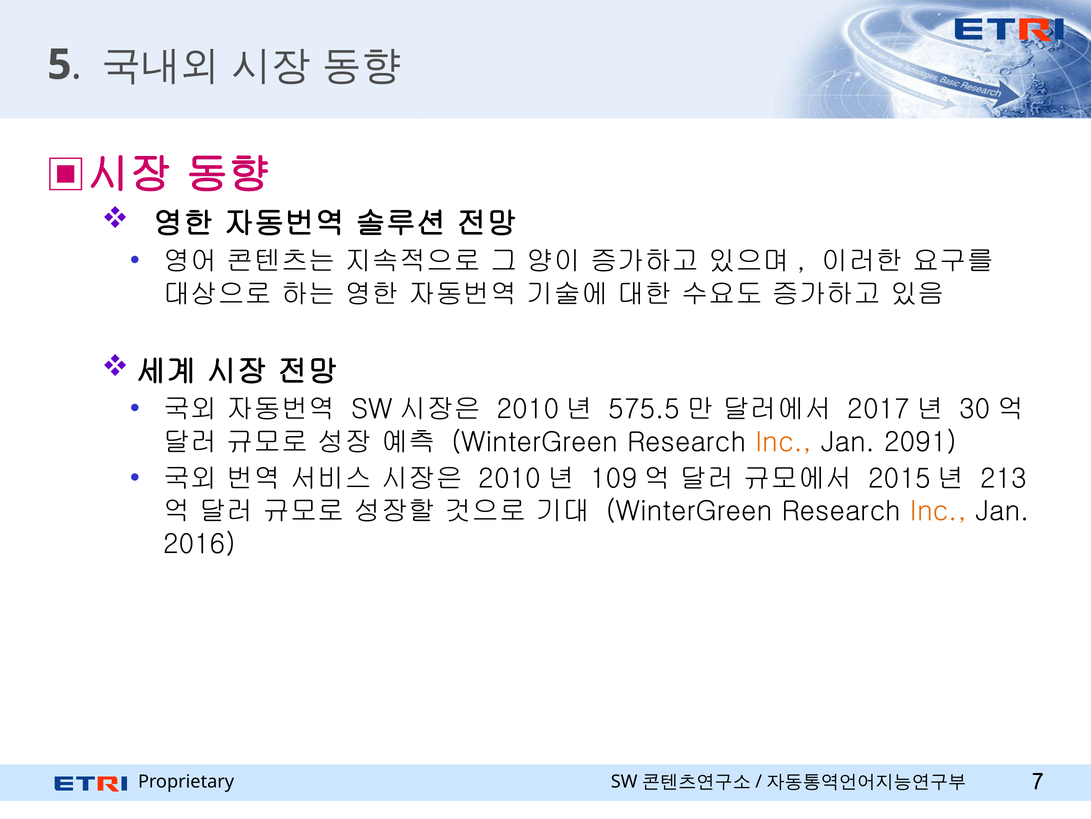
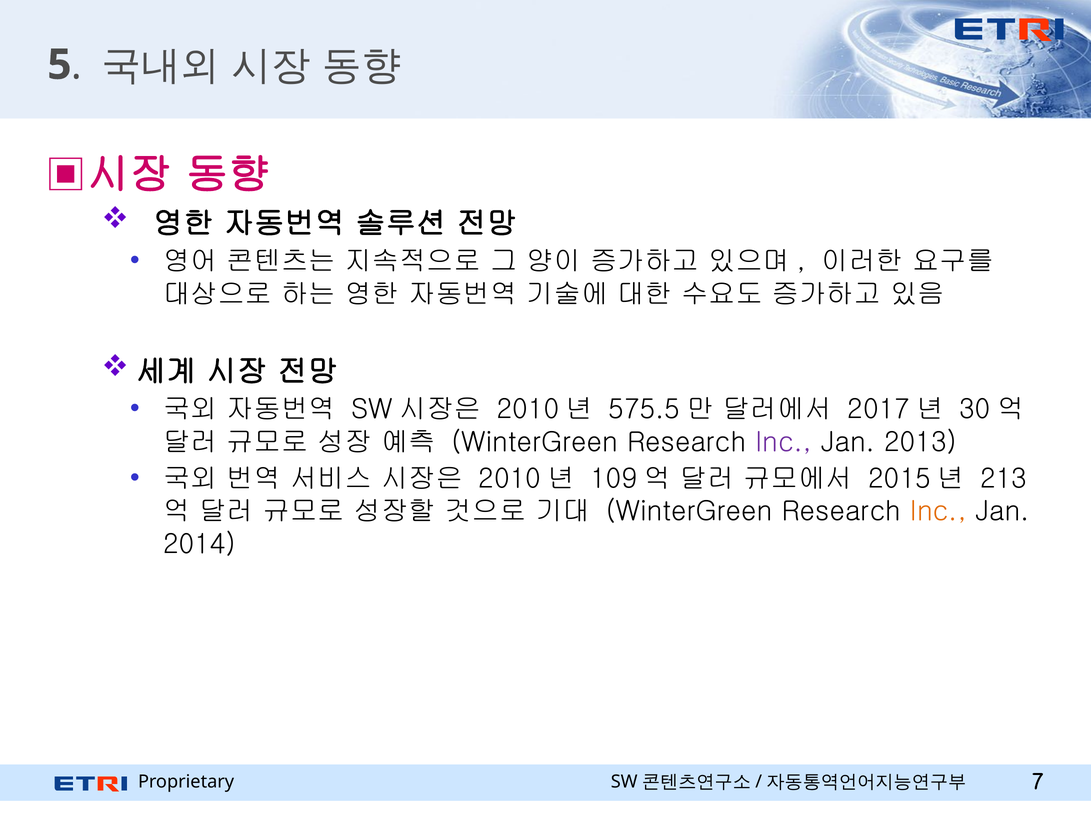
Inc colour: orange -> purple (784, 442)
2091: 2091 -> 2013 (920, 442)
2016: 2016 -> 2014 (199, 544)
